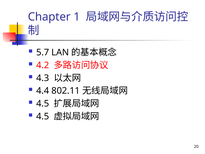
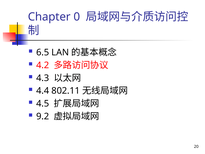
1: 1 -> 0 (77, 17)
5.7: 5.7 -> 6.5 (43, 52)
4.5: 4.5 -> 9.2 (43, 116)
